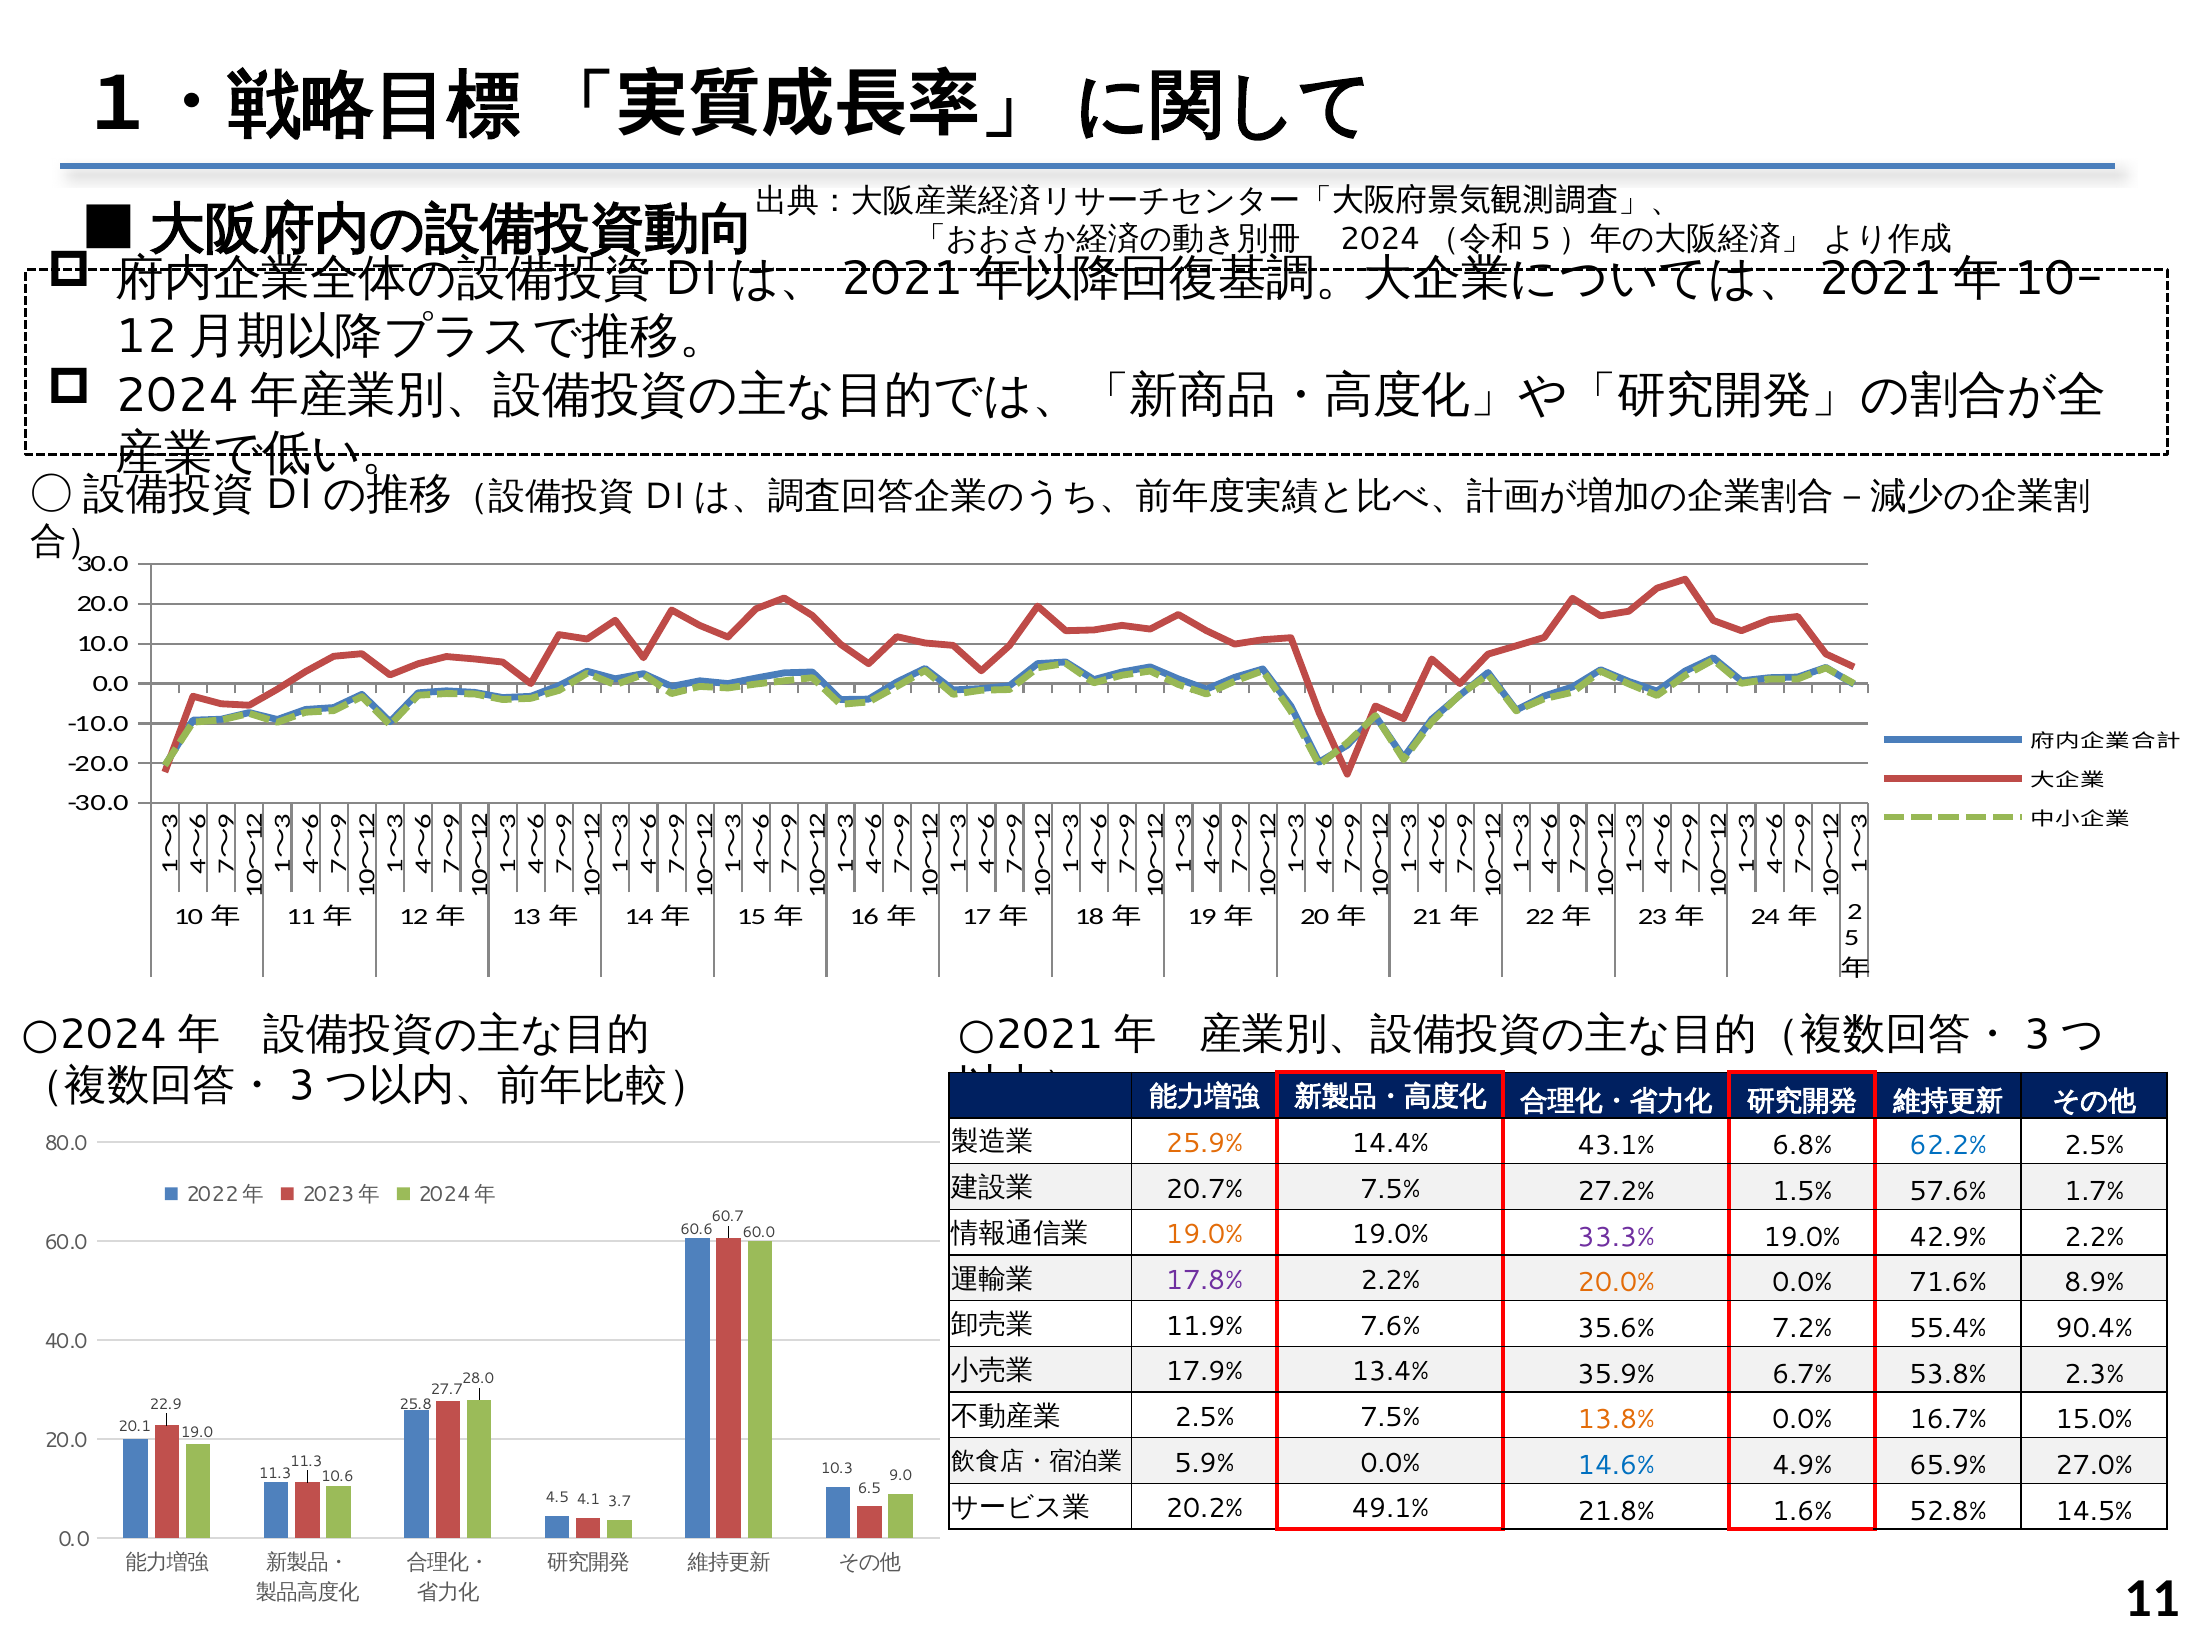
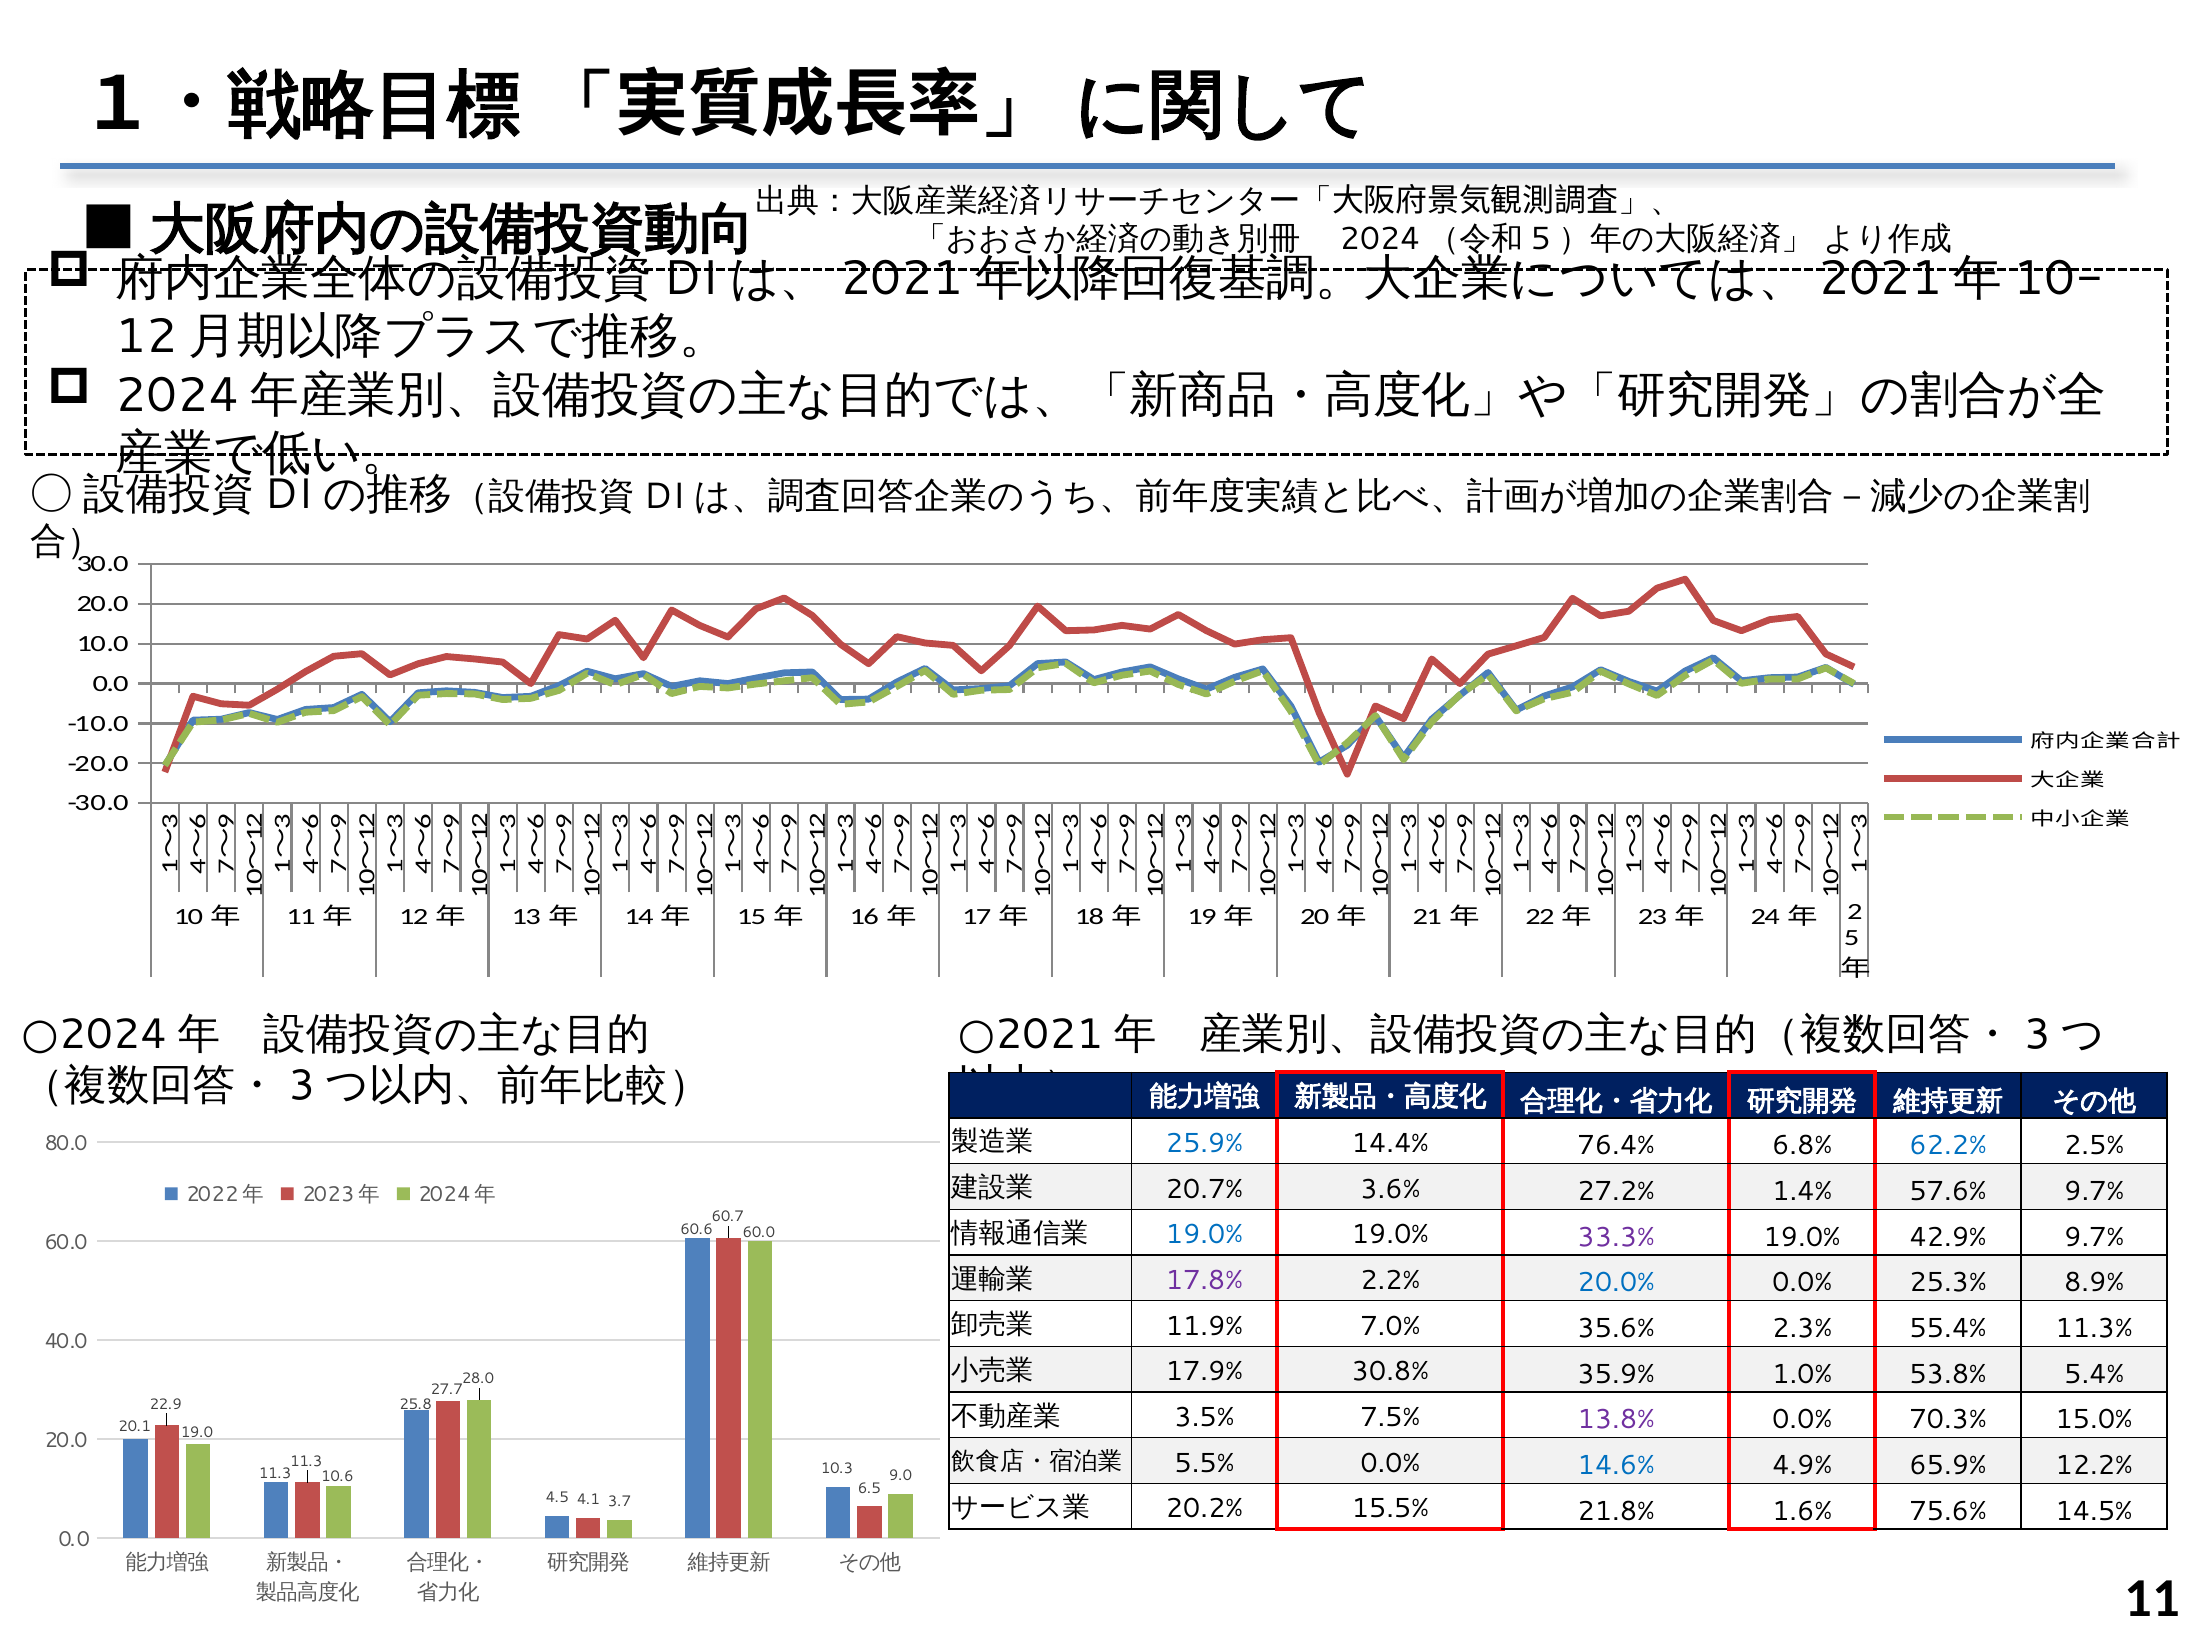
25.9% colour: orange -> blue (1204, 1143)
43.1%: 43.1% -> 76.4% (1616, 1146)
20.7% 7.5%: 7.5% -> 3.6% (1390, 1189)
1.5%: 1.5% -> 1.4% (1802, 1191)
57.6% 1.7%: 1.7% -> 9.7% (2094, 1191)
19.0% colour: orange -> blue (1204, 1235)
42.9% 2.2%: 2.2% -> 9.7% (2094, 1237)
20.0% colour: orange -> blue (1616, 1283)
71.6%: 71.6% -> 25.3% (1948, 1283)
7.6%: 7.6% -> 7.0% (1390, 1326)
7.2%: 7.2% -> 2.3% (1802, 1328)
90.4%: 90.4% -> 11.3% (2094, 1328)
13.4%: 13.4% -> 30.8% (1390, 1372)
6.7%: 6.7% -> 1.0% (1802, 1374)
2.3%: 2.3% -> 5.4% (2094, 1374)
2.5%: 2.5% -> 3.5% (1205, 1417)
13.8% colour: orange -> purple (1616, 1420)
16.7%: 16.7% -> 70.3% (1948, 1420)
5.9%: 5.9% -> 5.5% (1205, 1463)
27.0%: 27.0% -> 12.2% (2094, 1465)
49.1%: 49.1% -> 15.5% (1390, 1509)
52.8%: 52.8% -> 75.6% (1948, 1511)
